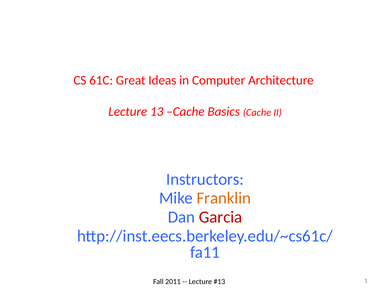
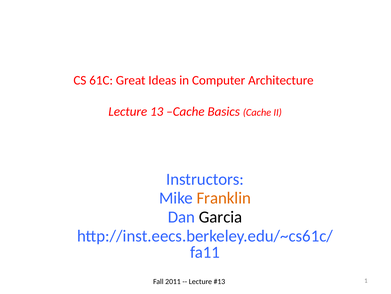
Garcia colour: red -> black (221, 217)
